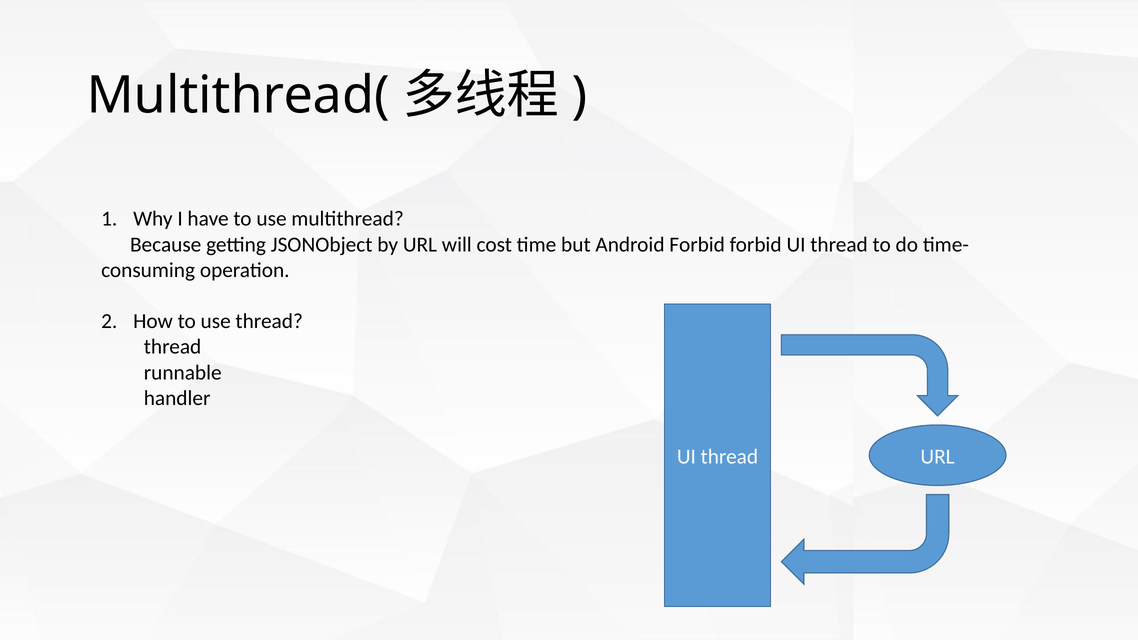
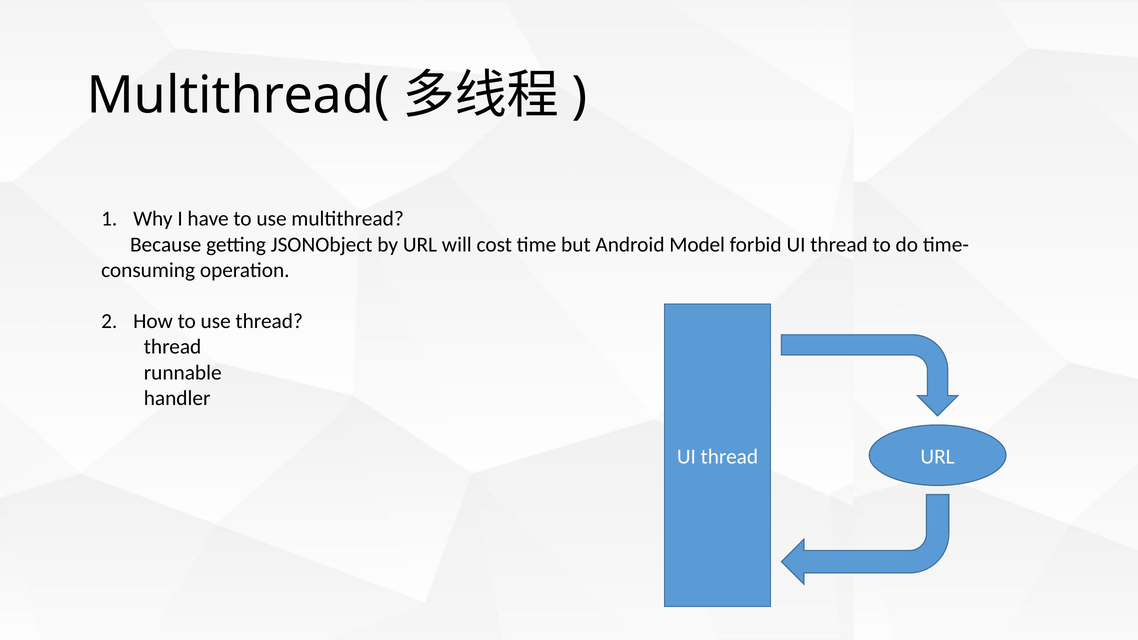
Android Forbid: Forbid -> Model (697, 245)
